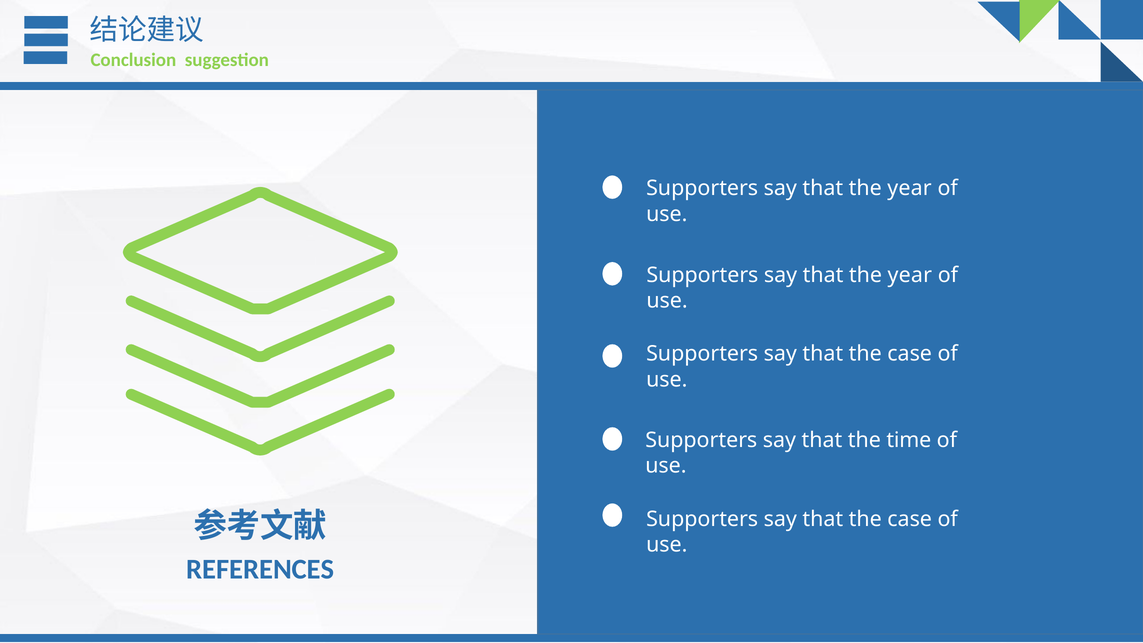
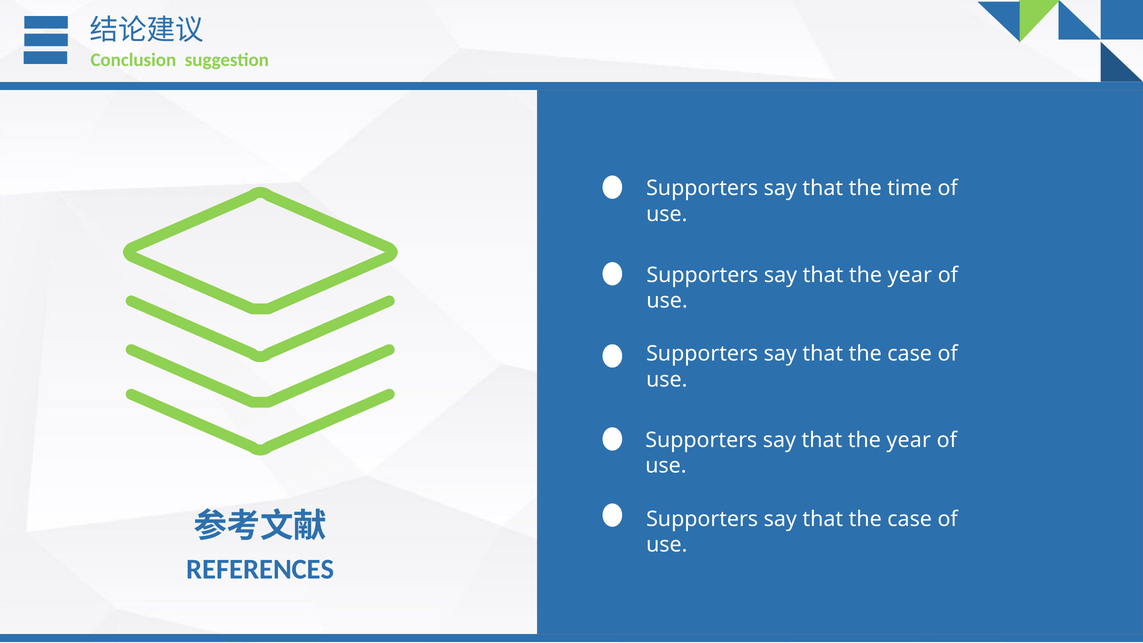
year: year -> time (910, 188)
time: time -> year (909, 440)
